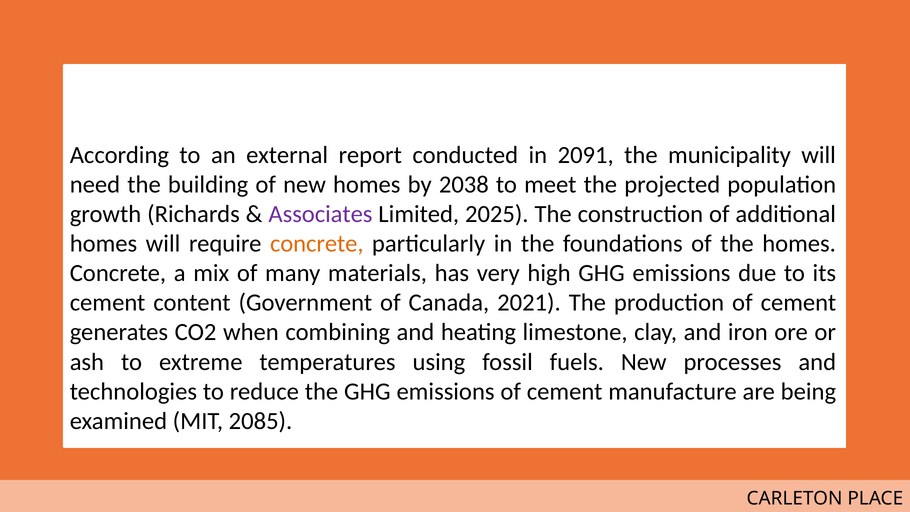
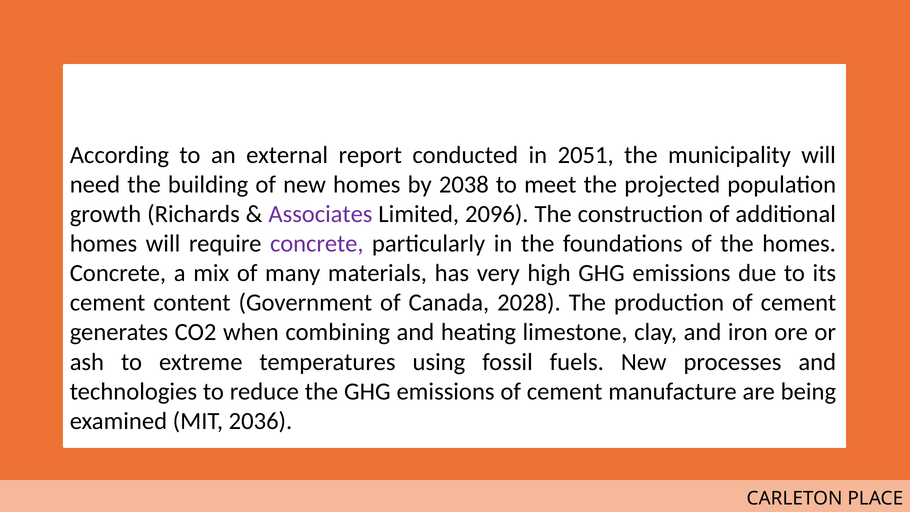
2091: 2091 -> 2051 (586, 155)
2025: 2025 -> 2096 (497, 214)
concrete colour: orange -> purple (317, 244)
2021: 2021 -> 2028 (529, 303)
2085: 2085 -> 2036 (260, 421)
